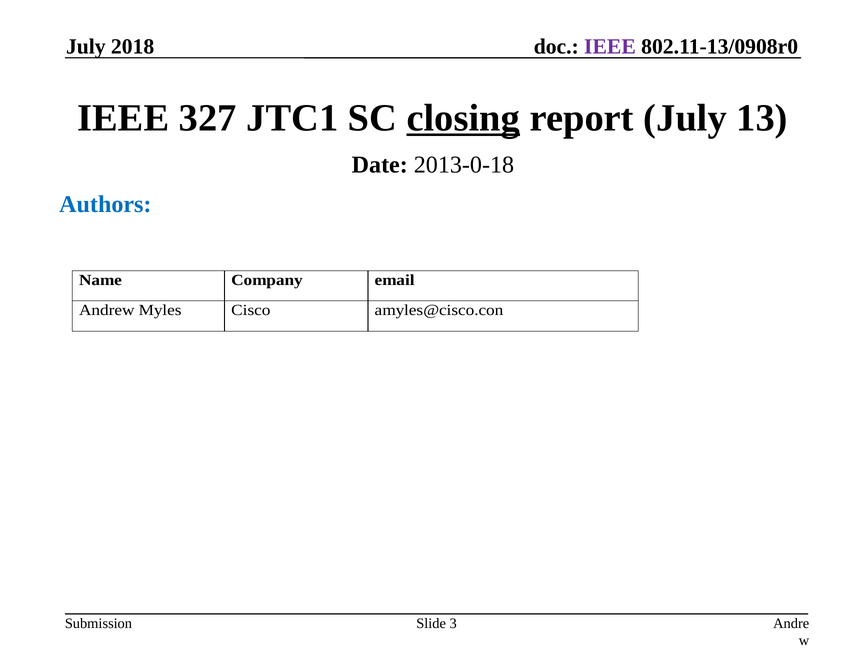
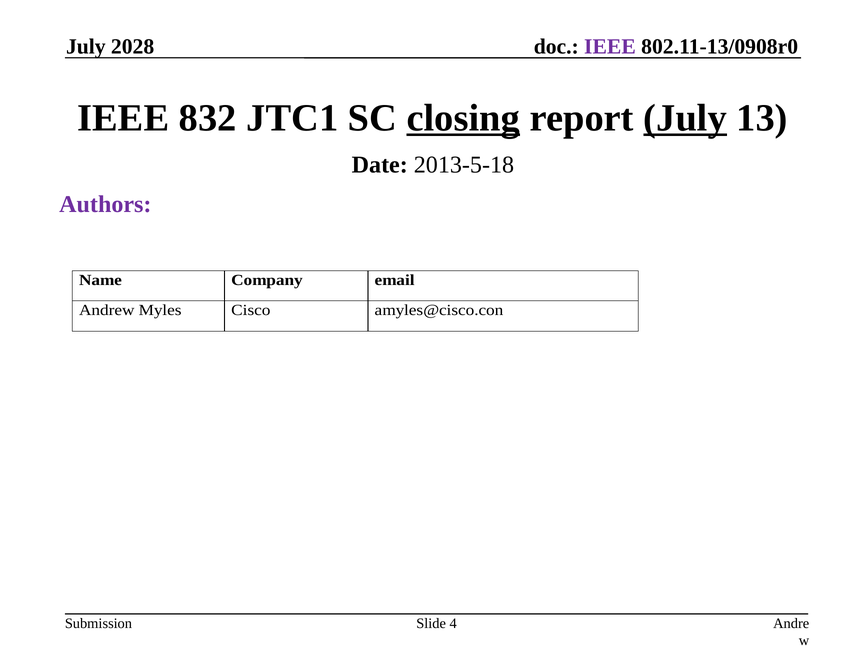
2018: 2018 -> 2028 (133, 46)
327: 327 -> 832 (208, 118)
July underline: none -> present (685, 118)
2013-0-18: 2013-0-18 -> 2013-5-18 (464, 165)
Authors colour: blue -> purple (105, 204)
3: 3 -> 4 (453, 623)
